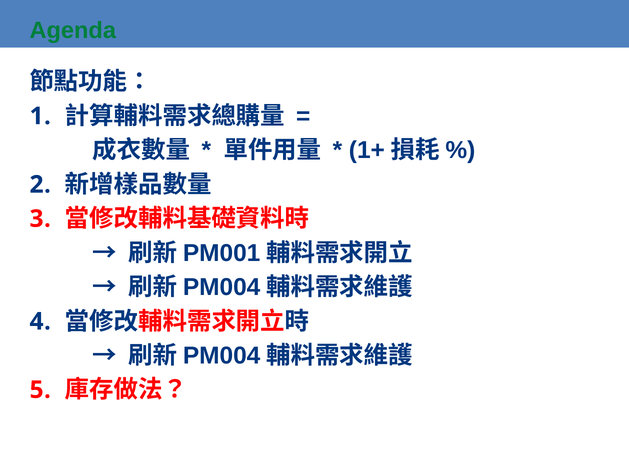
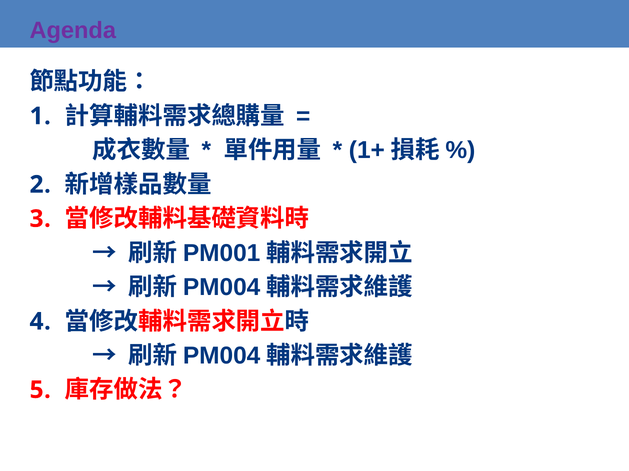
Agenda colour: green -> purple (73, 31)
